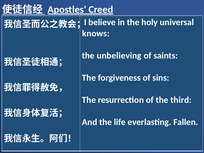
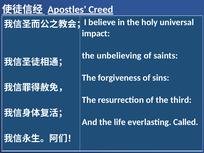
knows: knows -> impact (96, 33)
Fallen: Fallen -> Called (186, 122)
